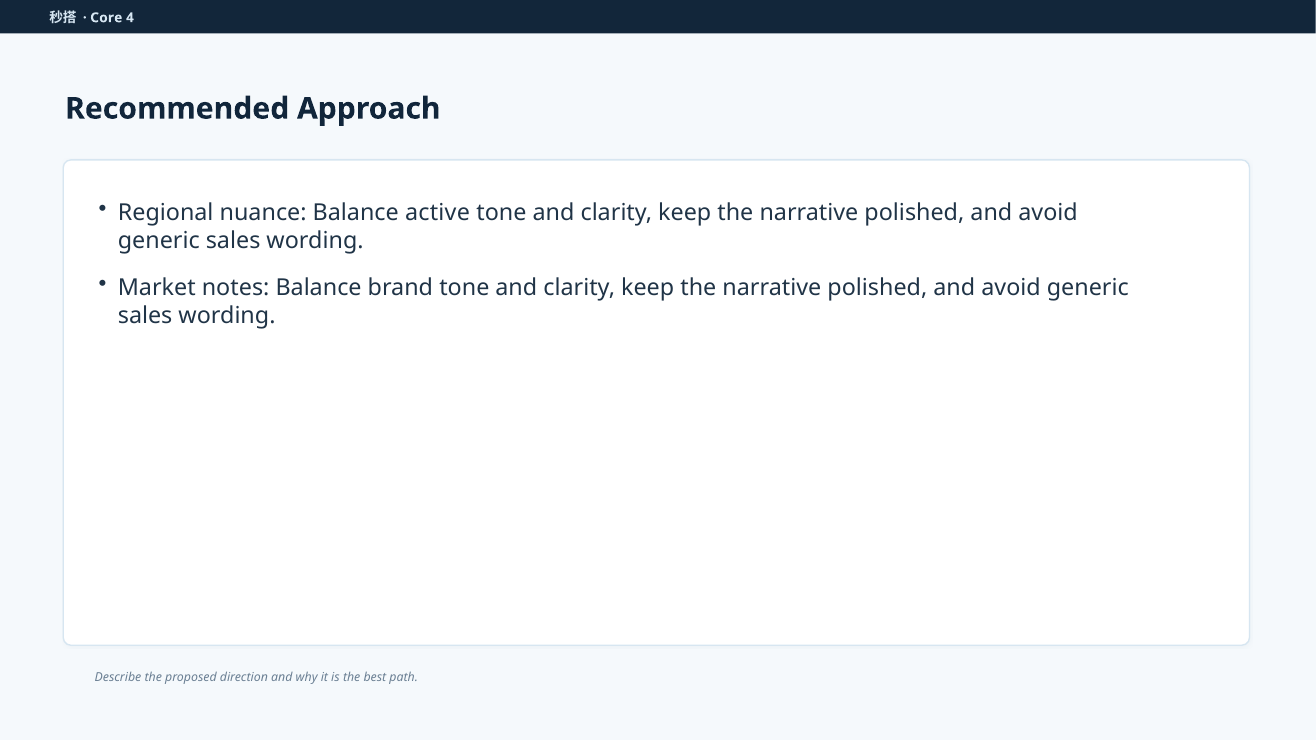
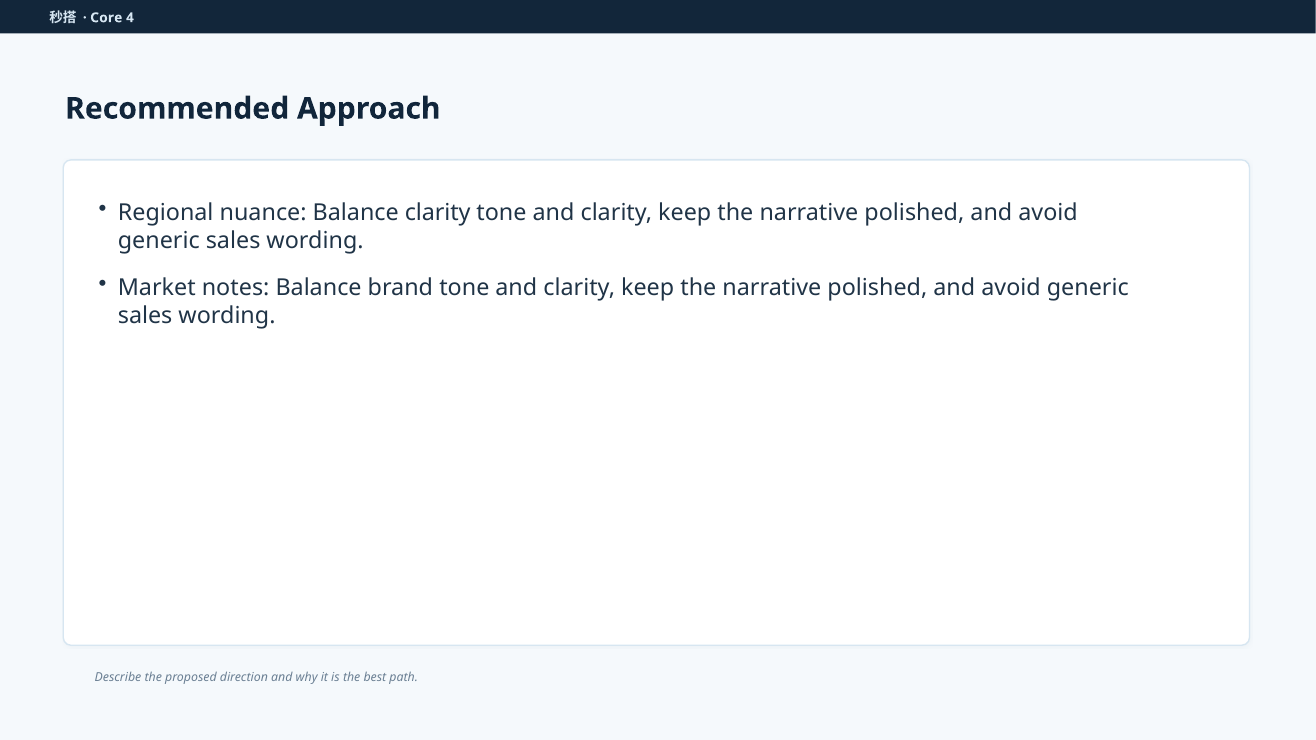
Balance active: active -> clarity (438, 213)
